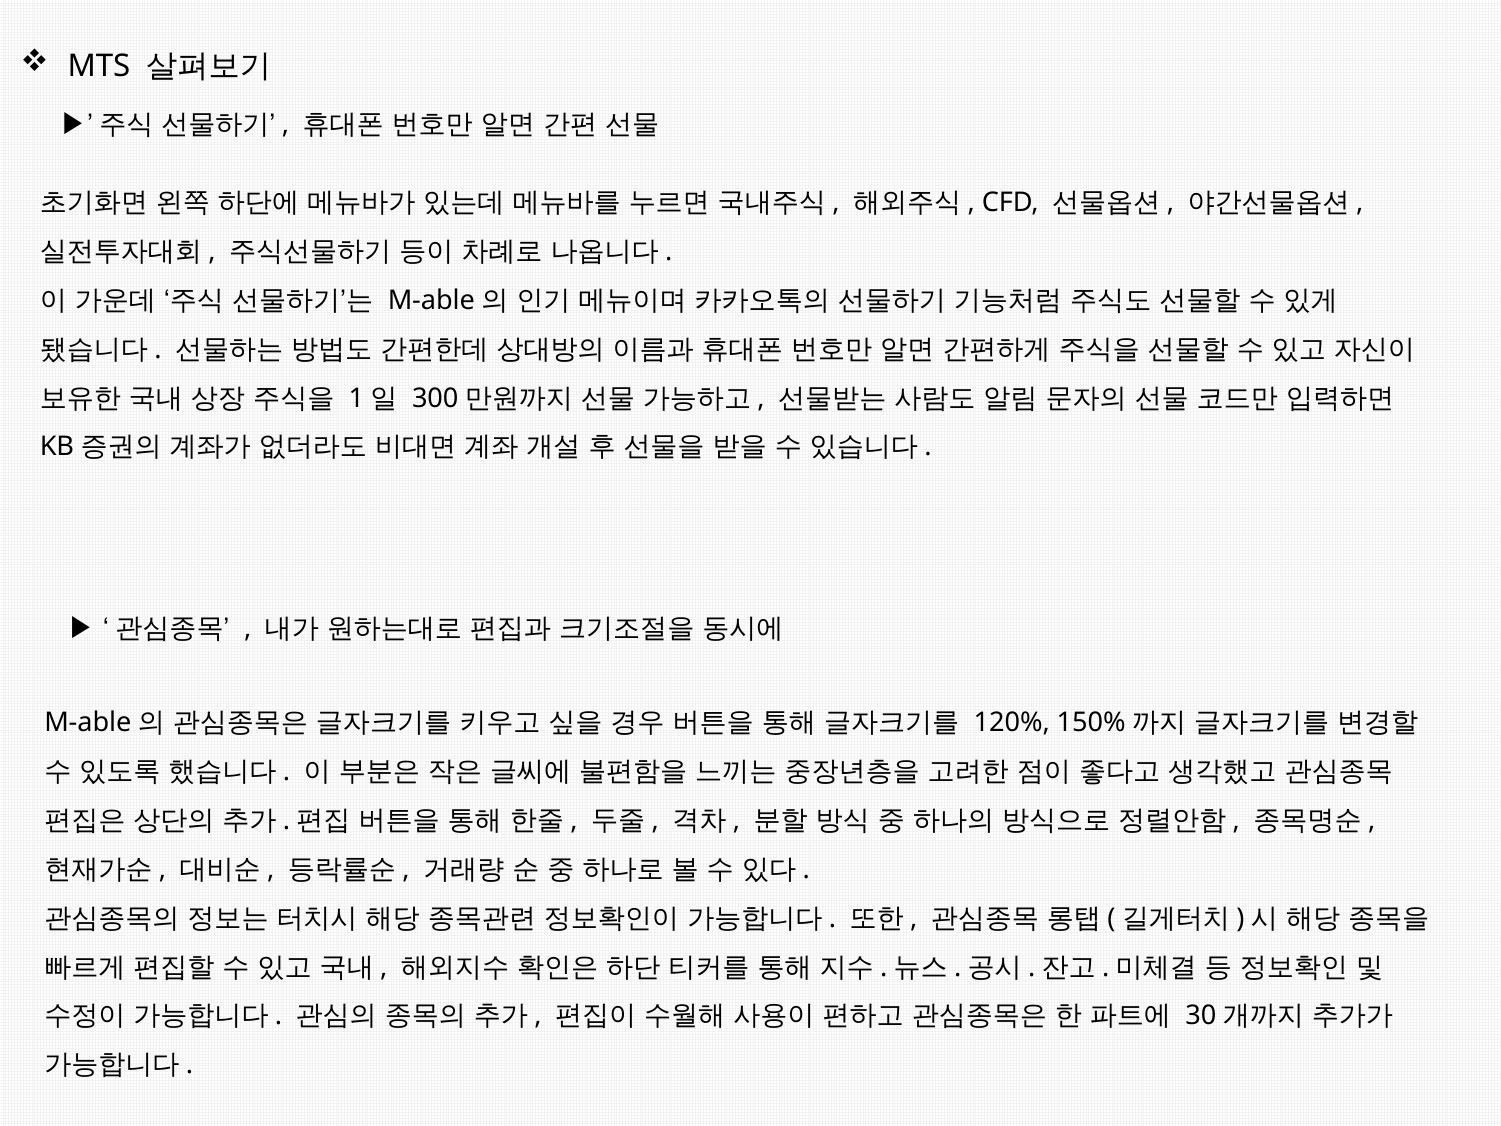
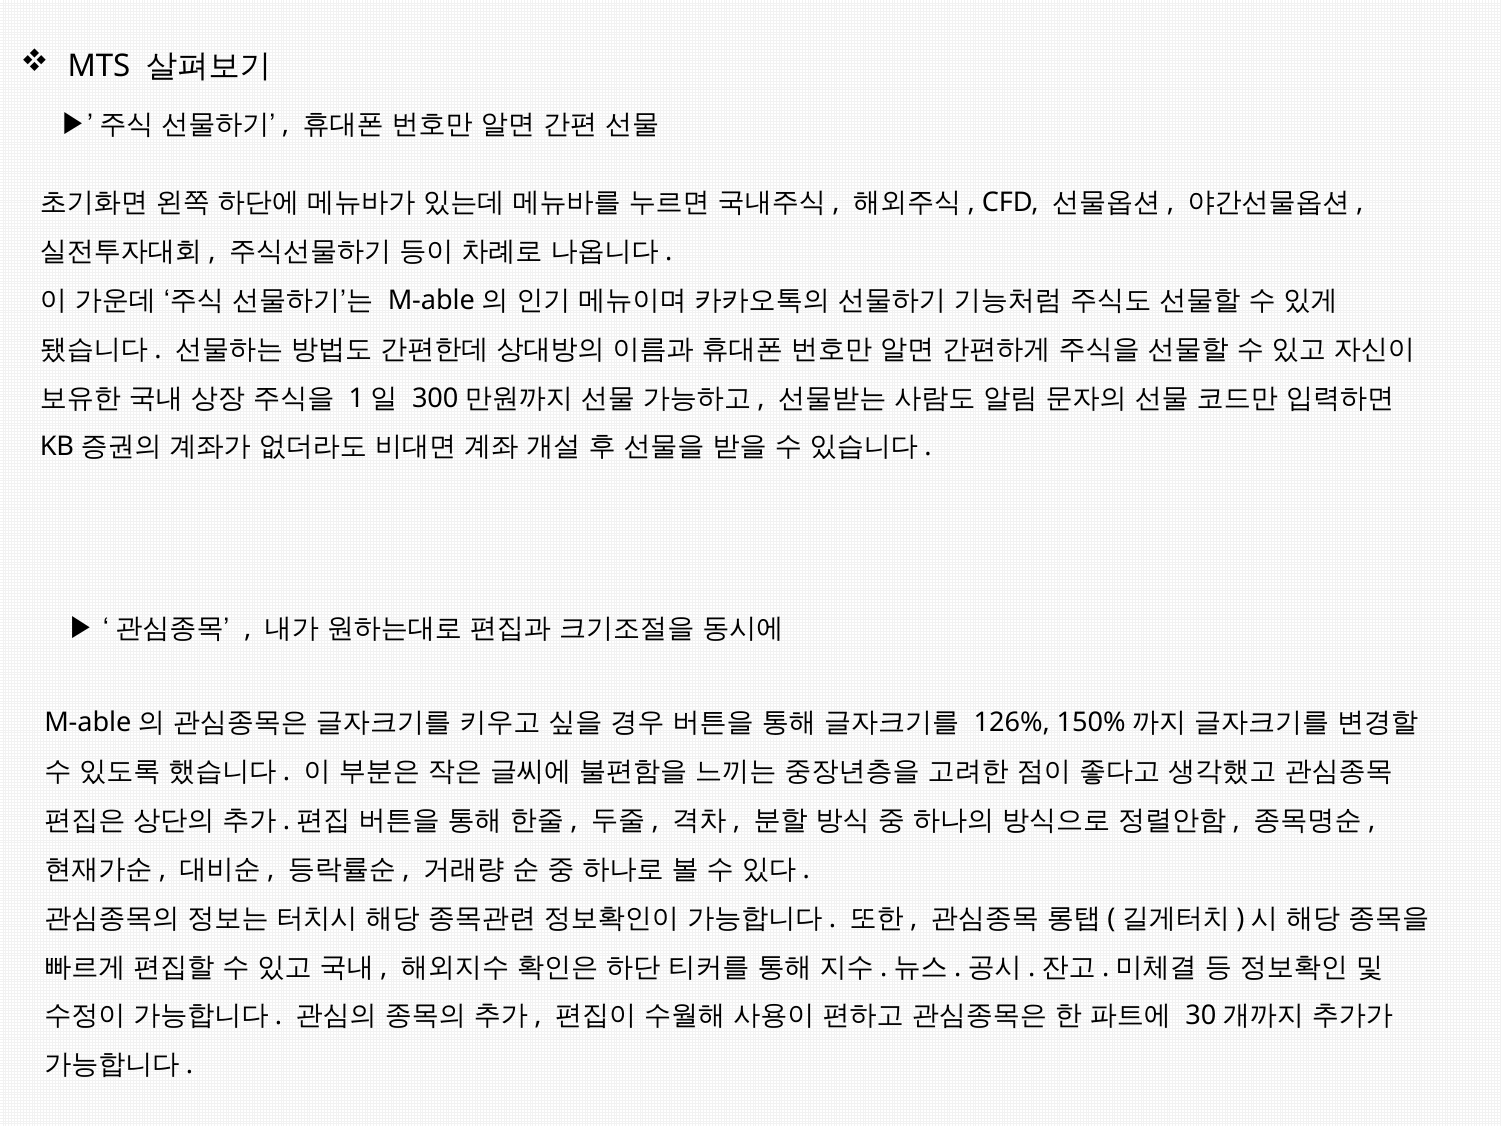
120%: 120% -> 126% (1012, 723)
